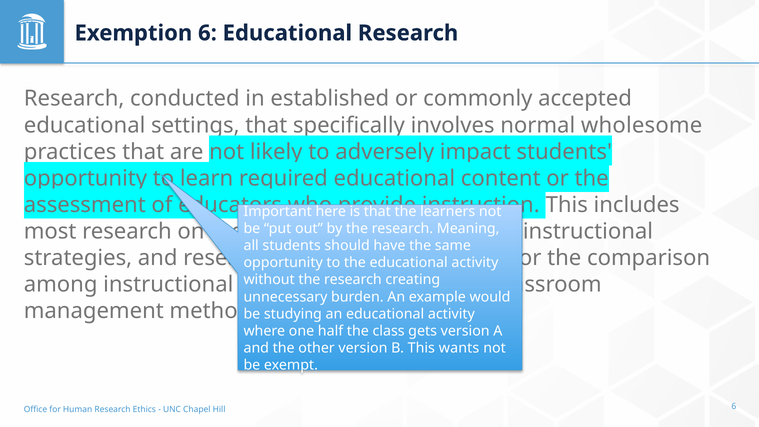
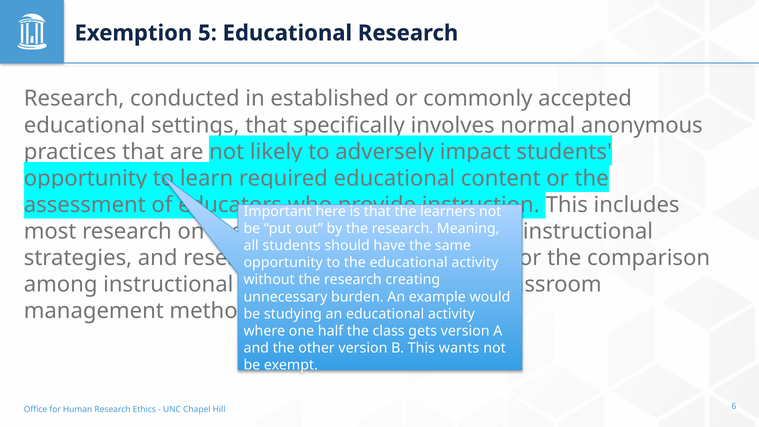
Exemption 6: 6 -> 5 (207, 33)
wholesome: wholesome -> anonymous (642, 125)
